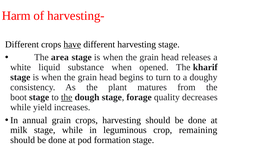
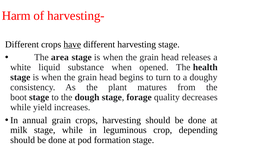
kharif: kharif -> health (205, 67)
the underline: present -> none (67, 98)
remaining: remaining -> depending (198, 130)
